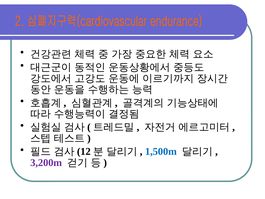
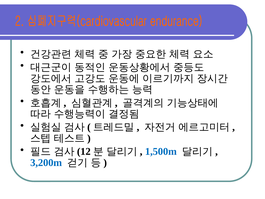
3,200m colour: purple -> blue (46, 162)
